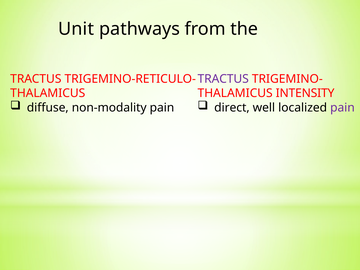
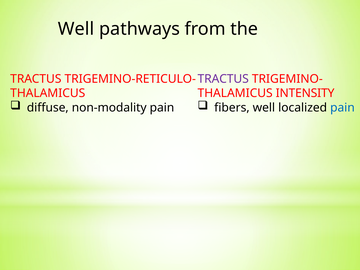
Unit: Unit -> Well (76, 29)
direct: direct -> fibers (232, 108)
pain colour: purple -> blue (342, 108)
